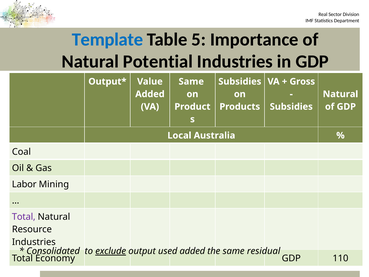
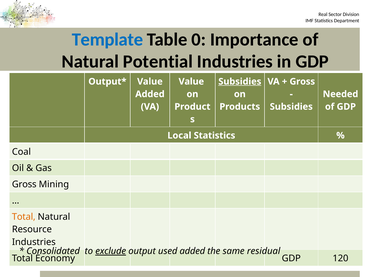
5: 5 -> 0 (199, 39)
Same: Same -> Value (191, 81)
Subsidies underline: none -> present (240, 81)
Natural: Natural -> Needed (340, 94)
Local Australia: Australia -> Statistics (214, 135)
Labor: Labor -> Gross (24, 184)
Total colour: purple -> orange (24, 217)
110: 110 -> 120 (340, 258)
